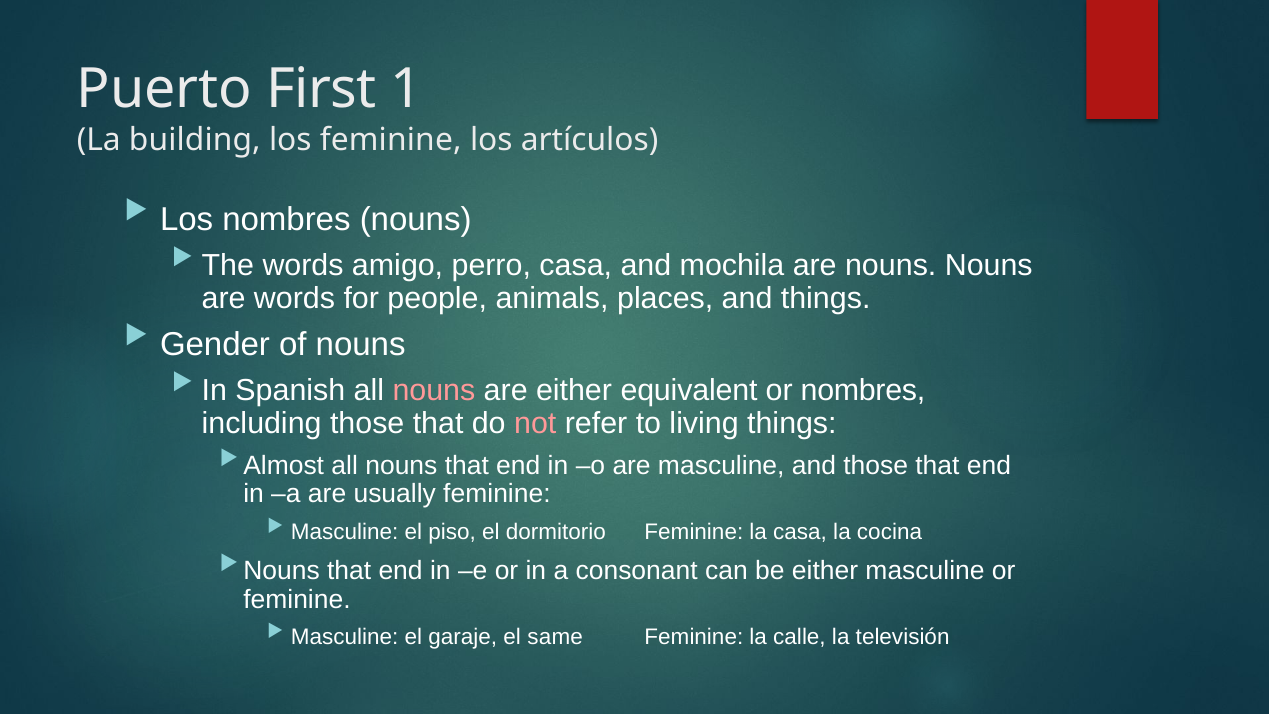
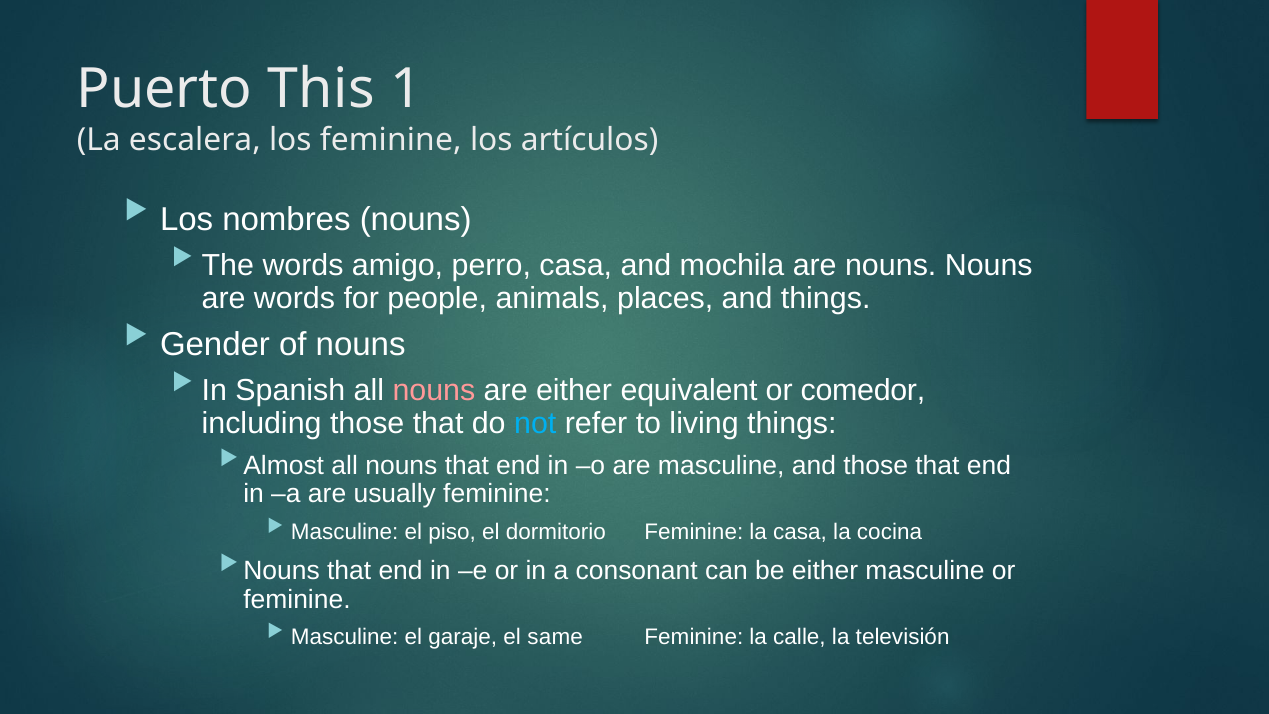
First: First -> This (321, 89)
building: building -> escalera (195, 140)
or nombres: nombres -> comedor (863, 391)
not colour: pink -> light blue (535, 423)
